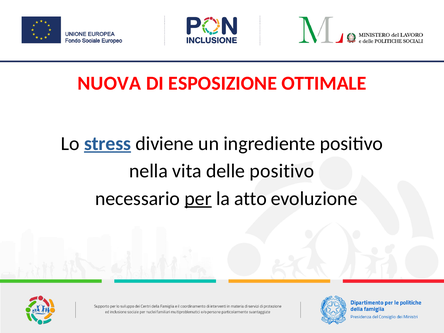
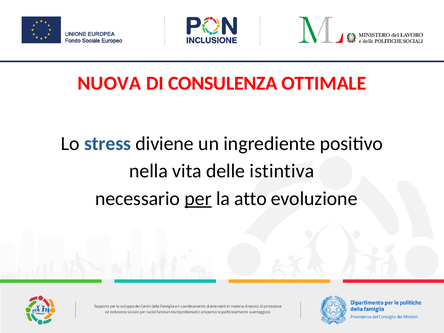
ESPOSIZIONE: ESPOSIZIONE -> CONSULENZA (223, 83)
stress underline: present -> none (108, 144)
delle positivo: positivo -> istintiva (282, 171)
